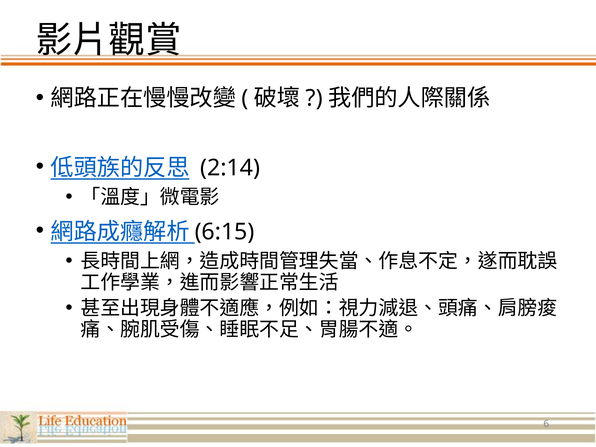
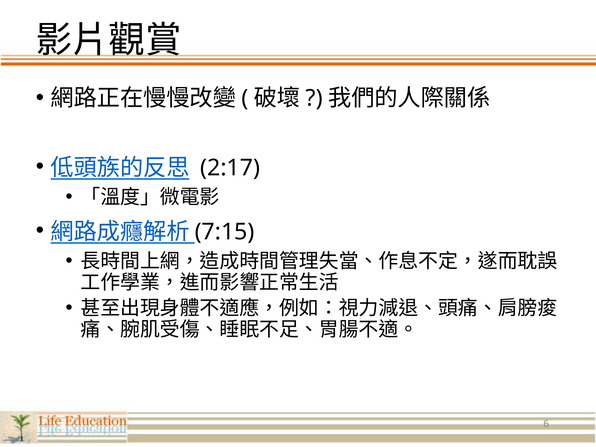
2:14: 2:14 -> 2:17 (230, 168)
6:15: 6:15 -> 7:15 (225, 232)
